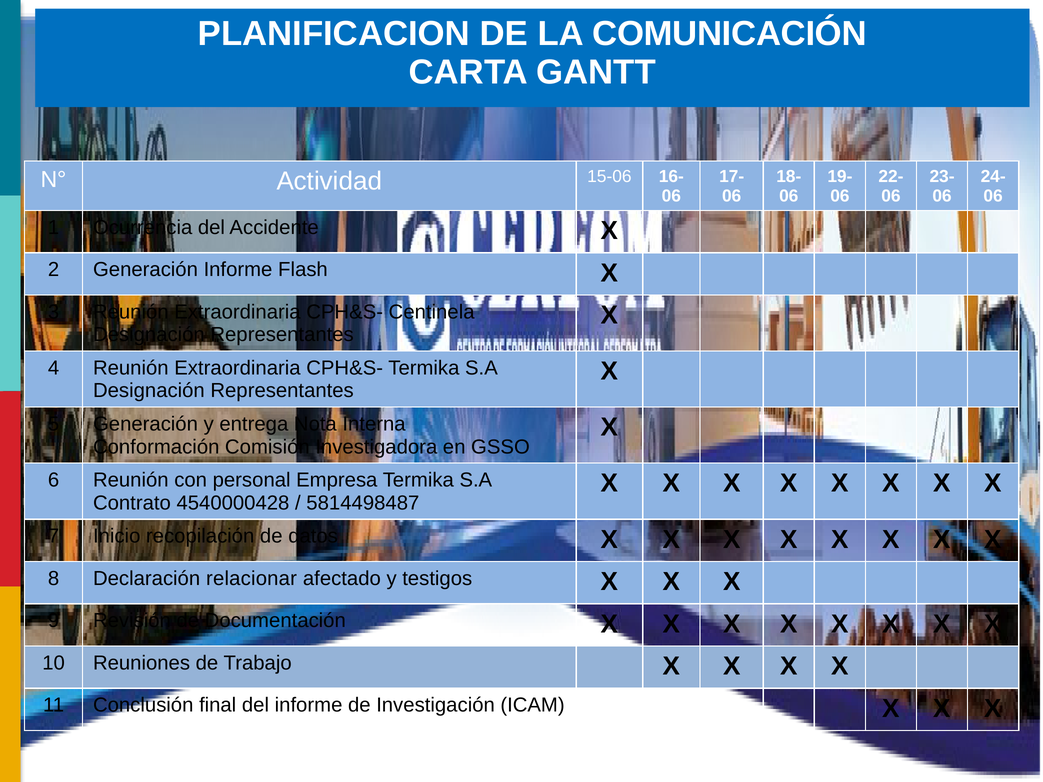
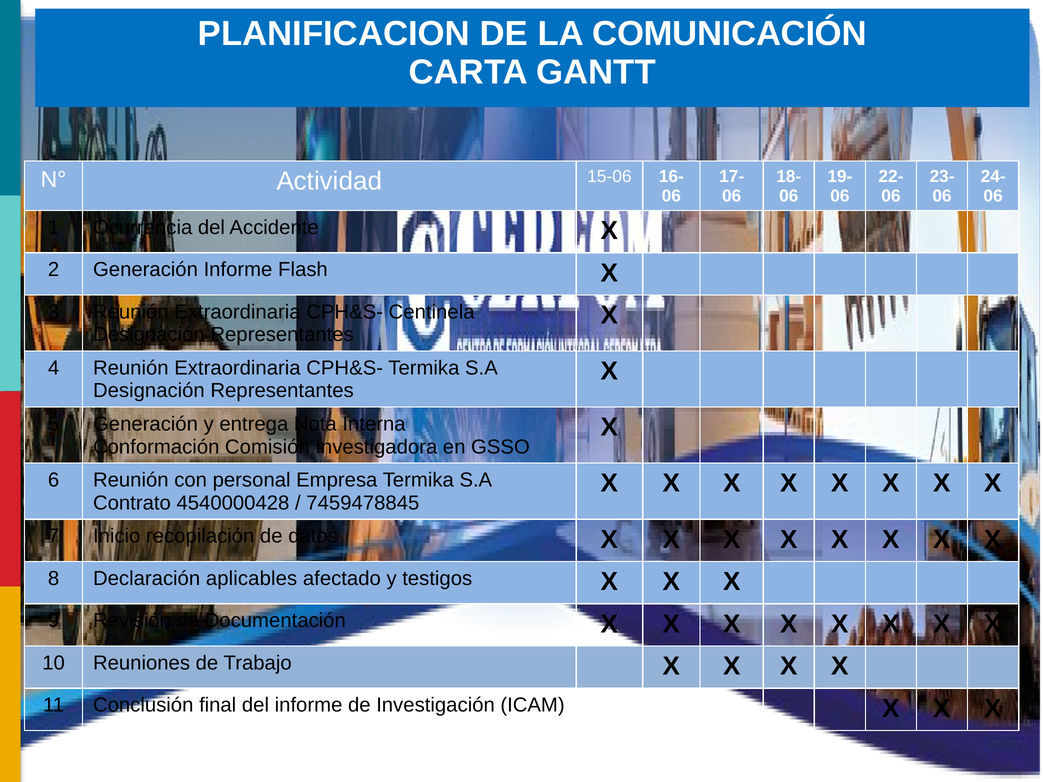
5814498487: 5814498487 -> 7459478845 (363, 503)
relacionar: relacionar -> aplicables (252, 579)
